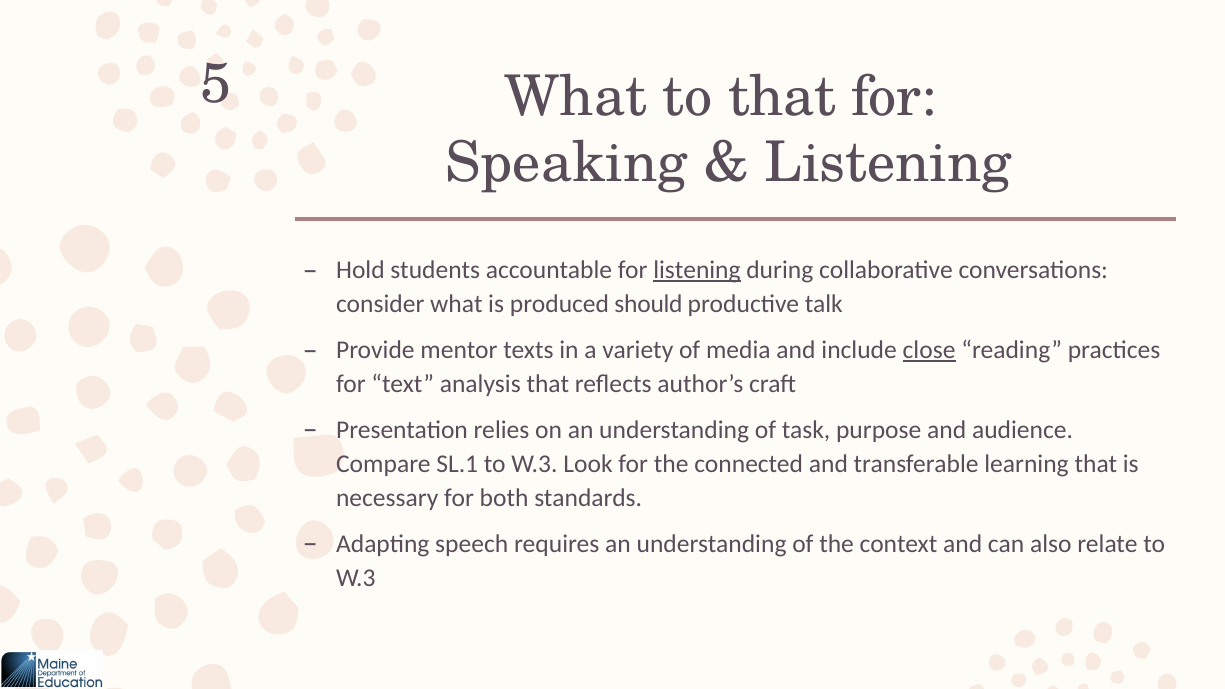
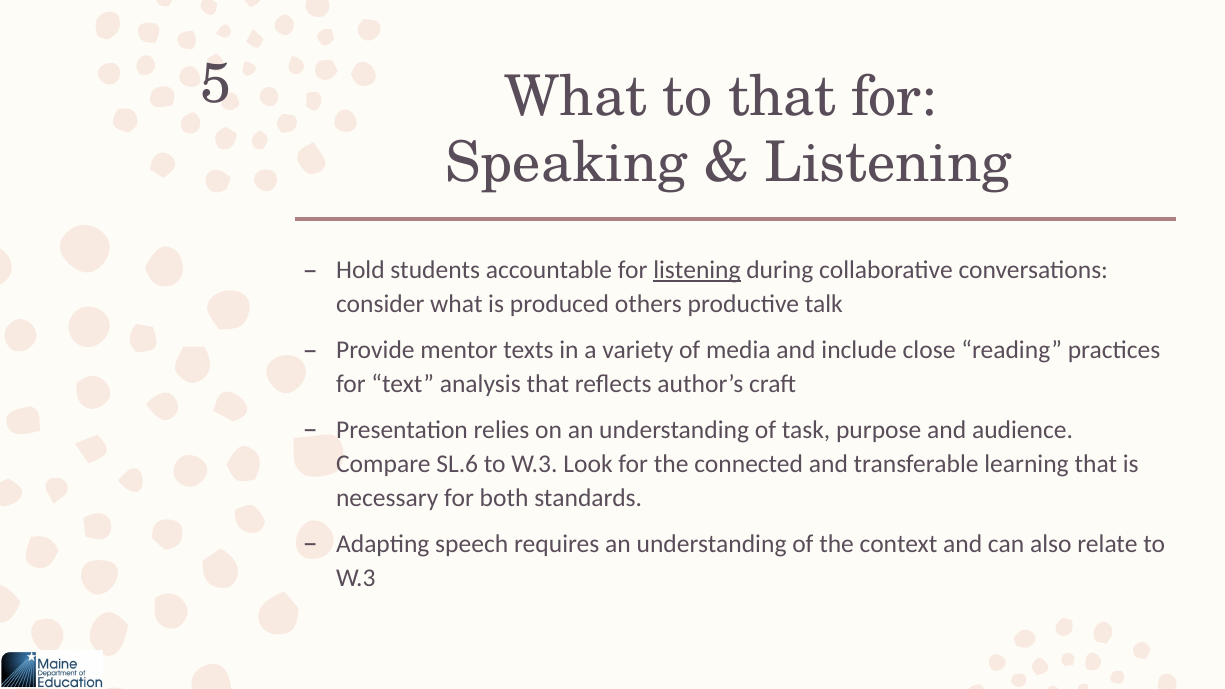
should: should -> others (648, 304)
close underline: present -> none (929, 350)
SL.1: SL.1 -> SL.6 (457, 464)
